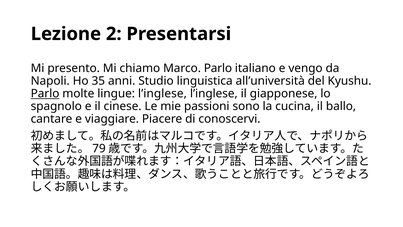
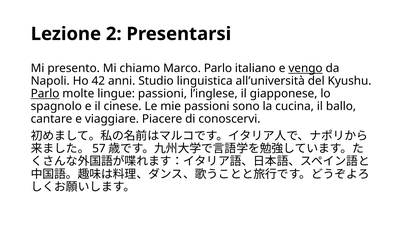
vengo underline: none -> present (306, 68)
35: 35 -> 42 (98, 81)
lingue lʼinglese: lʼinglese -> passioni (162, 94)
79: 79 -> 57 (99, 149)
